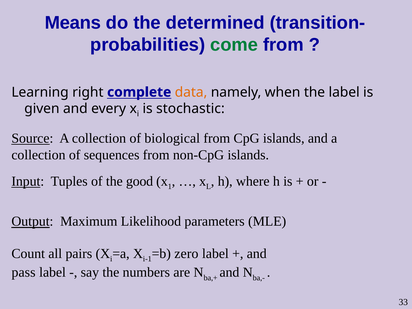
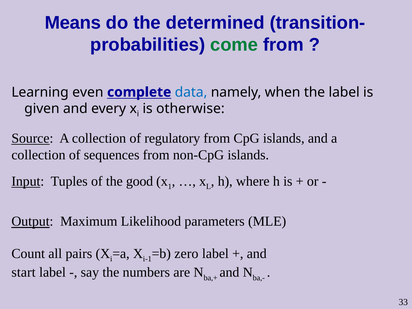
right: right -> even (88, 92)
data colour: orange -> blue (191, 92)
stochastic: stochastic -> otherwise (190, 109)
biological: biological -> regulatory (172, 138)
pass: pass -> start (24, 272)
